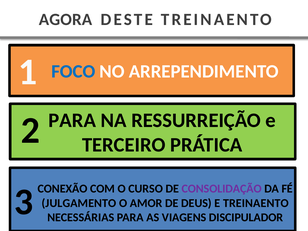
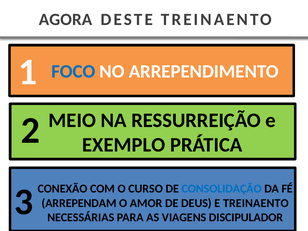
PARA: PARA -> MEIO (72, 120)
TERCEIRO: TERCEIRO -> EXEMPLO (124, 145)
CONSOLIDAÇÃO colour: purple -> blue (222, 189)
JULGAMENTO: JULGAMENTO -> ARREPENDAM (79, 203)
